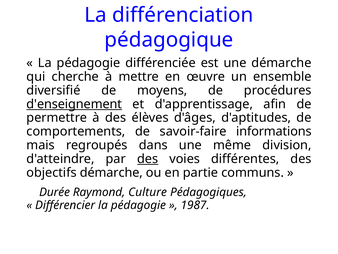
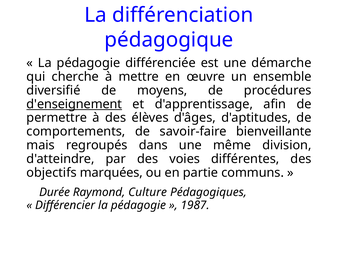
informations: informations -> bienveillante (274, 131)
des underline: present -> none (148, 159)
objectifs démarche: démarche -> marquées (111, 172)
